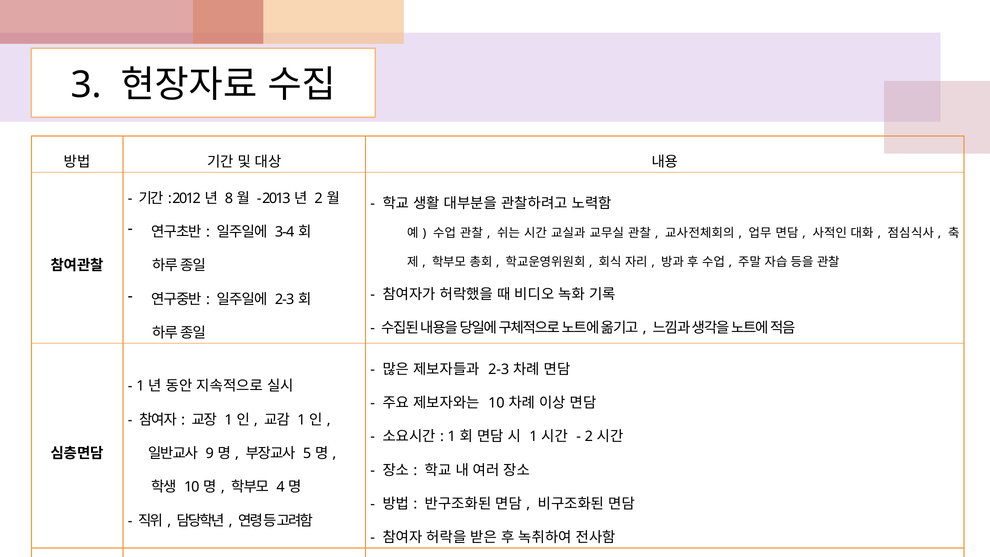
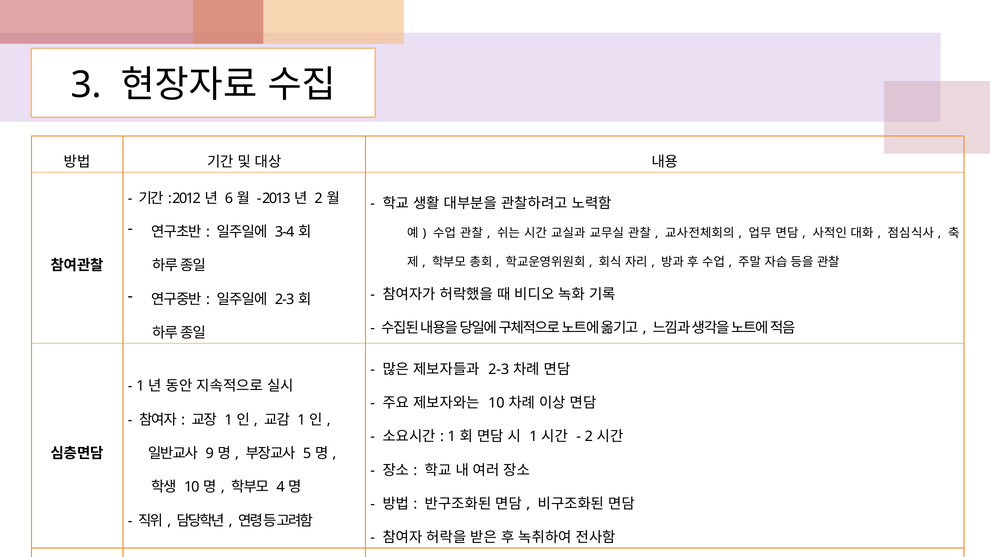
8: 8 -> 6 (229, 198)
